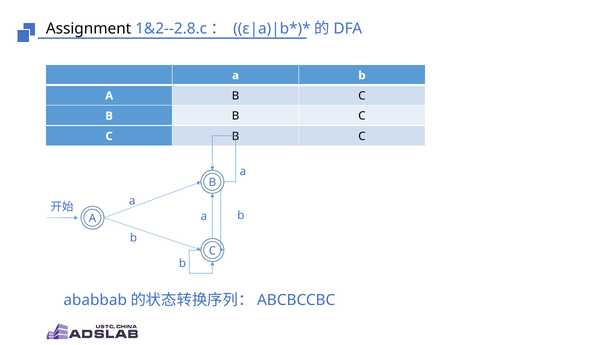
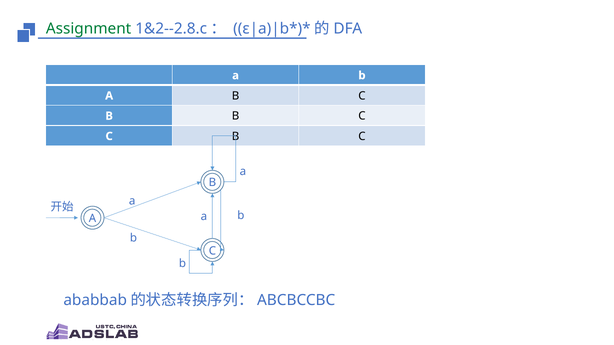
Assignment colour: black -> green (89, 29)
